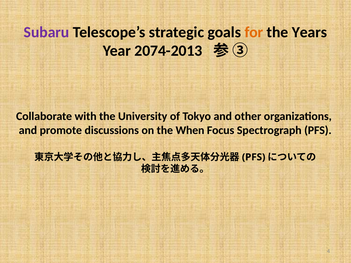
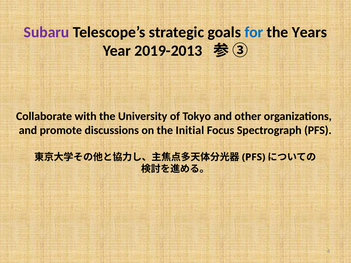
for colour: orange -> blue (254, 32)
2074-2013: 2074-2013 -> 2019-2013 (168, 51)
When: When -> Initial (190, 130)
